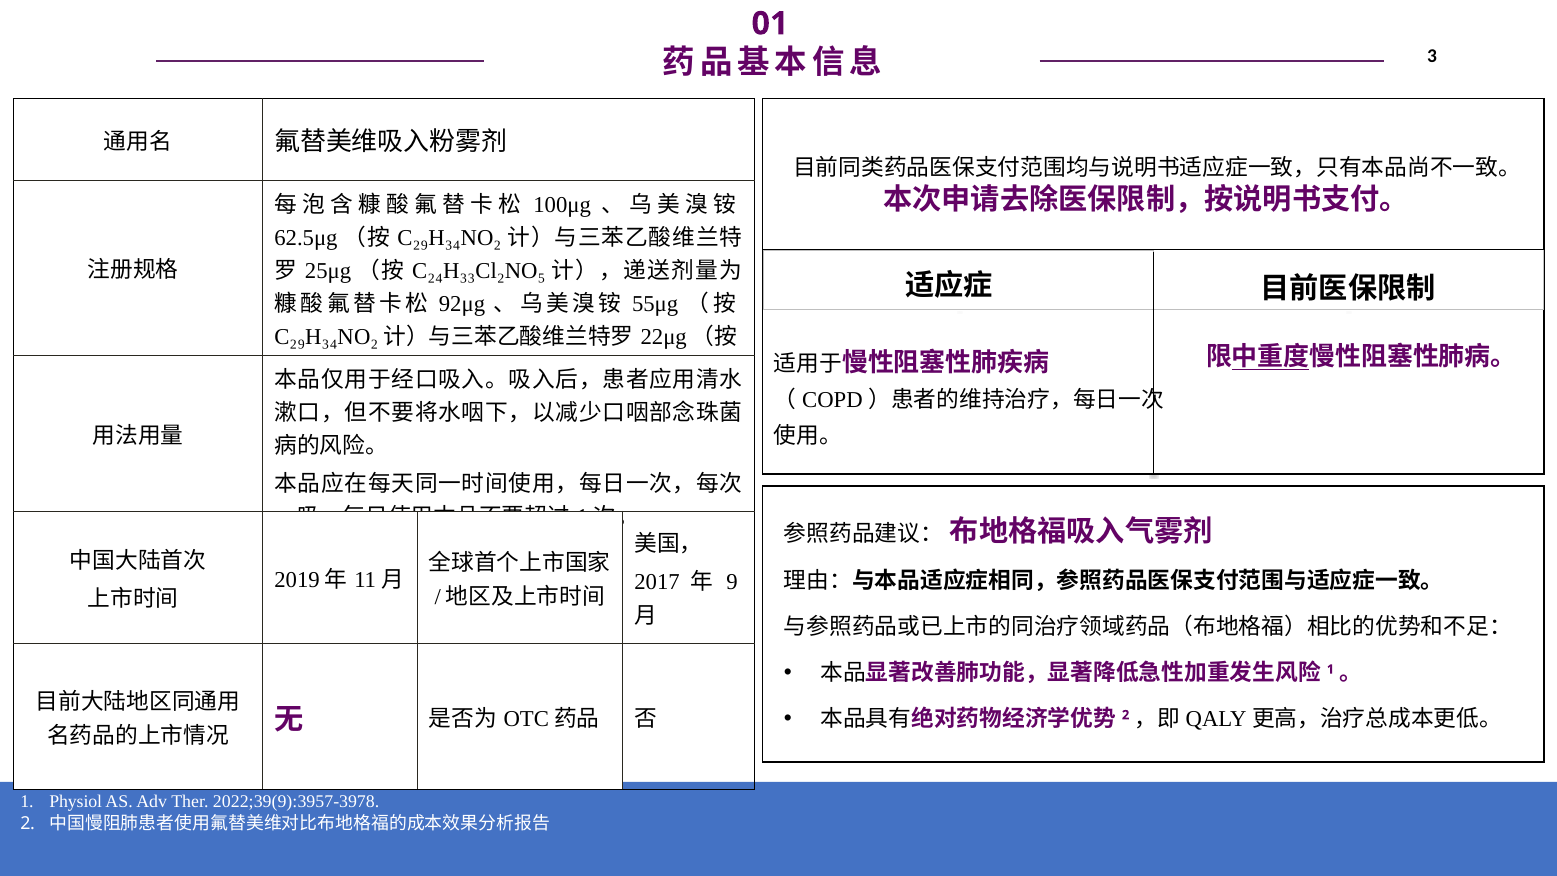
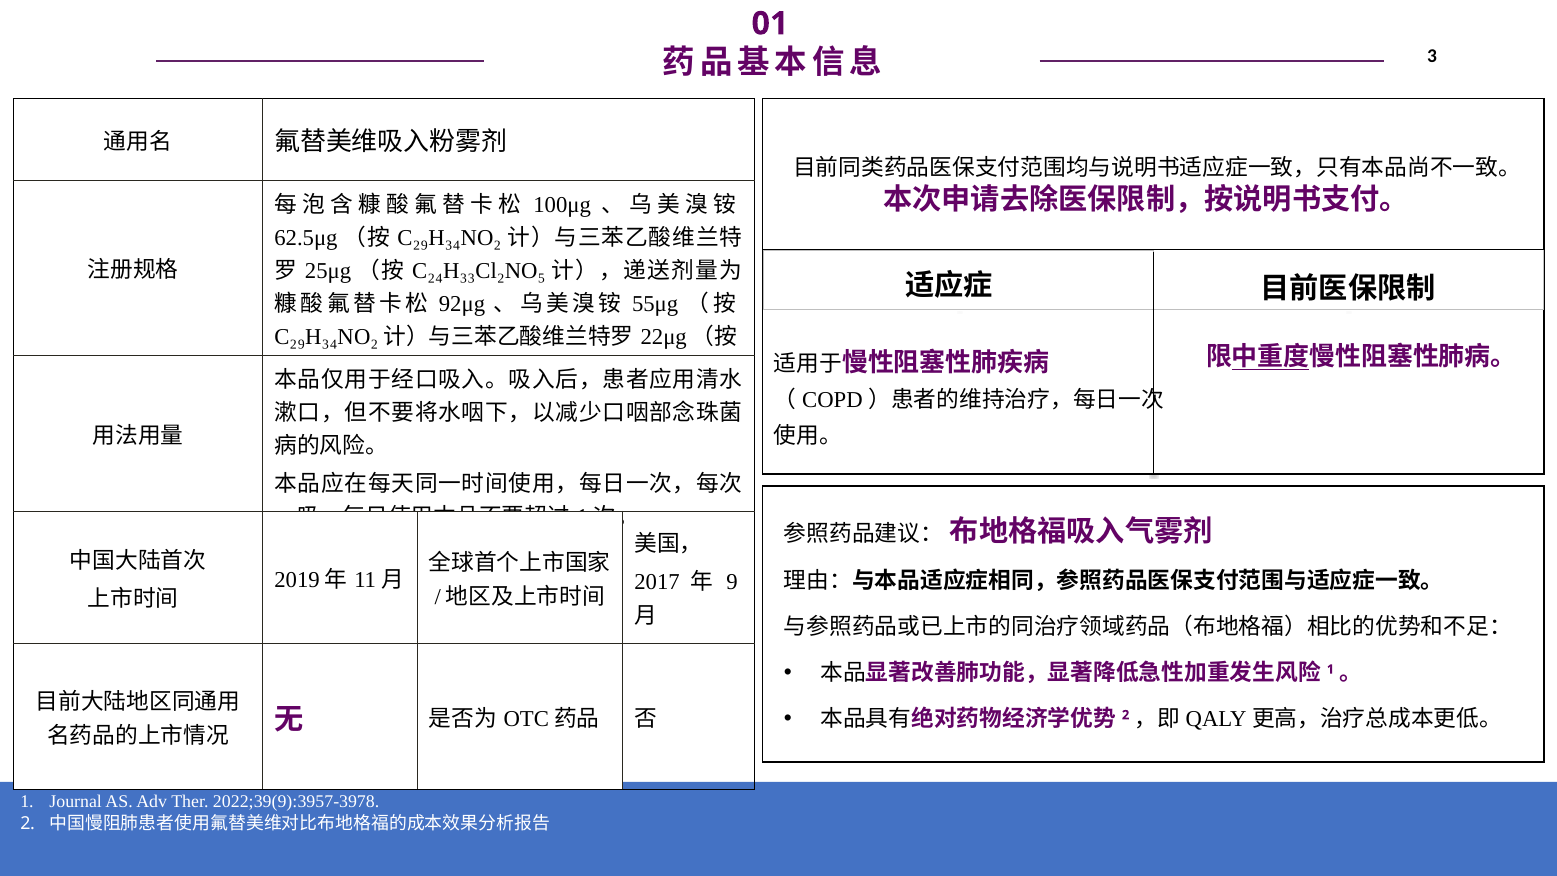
Physiol: Physiol -> Journal (76, 802)
